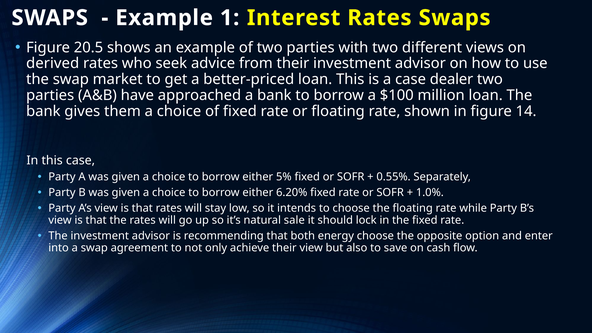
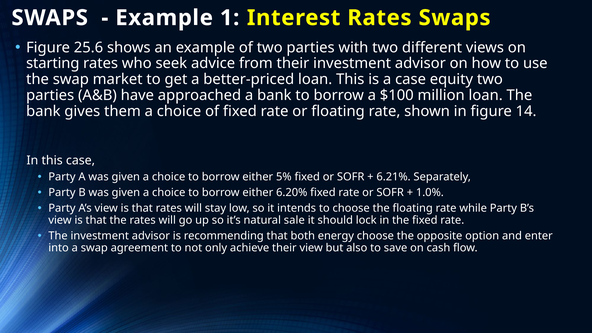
20.5: 20.5 -> 25.6 (88, 47)
derived: derived -> starting (53, 63)
dealer: dealer -> equity (451, 79)
0.55%: 0.55% -> 6.21% (394, 177)
